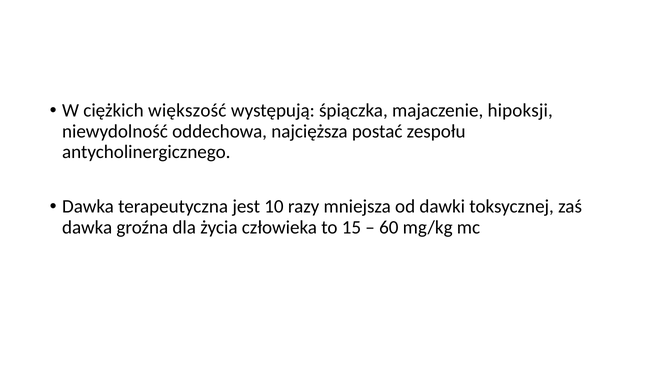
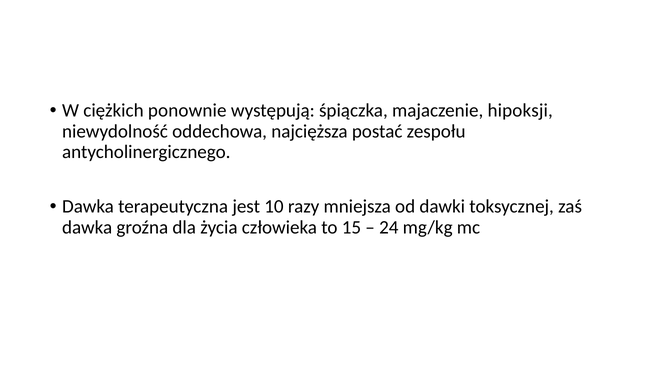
większość: większość -> ponownie (187, 111)
60: 60 -> 24 (389, 227)
